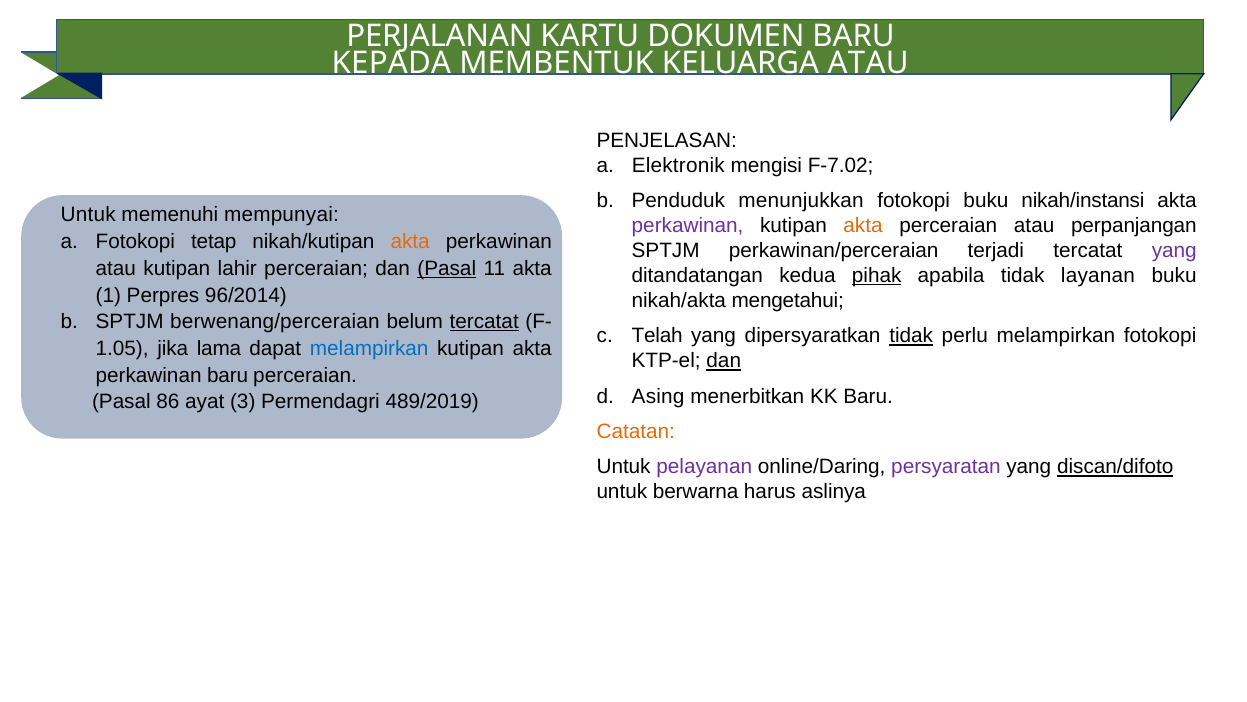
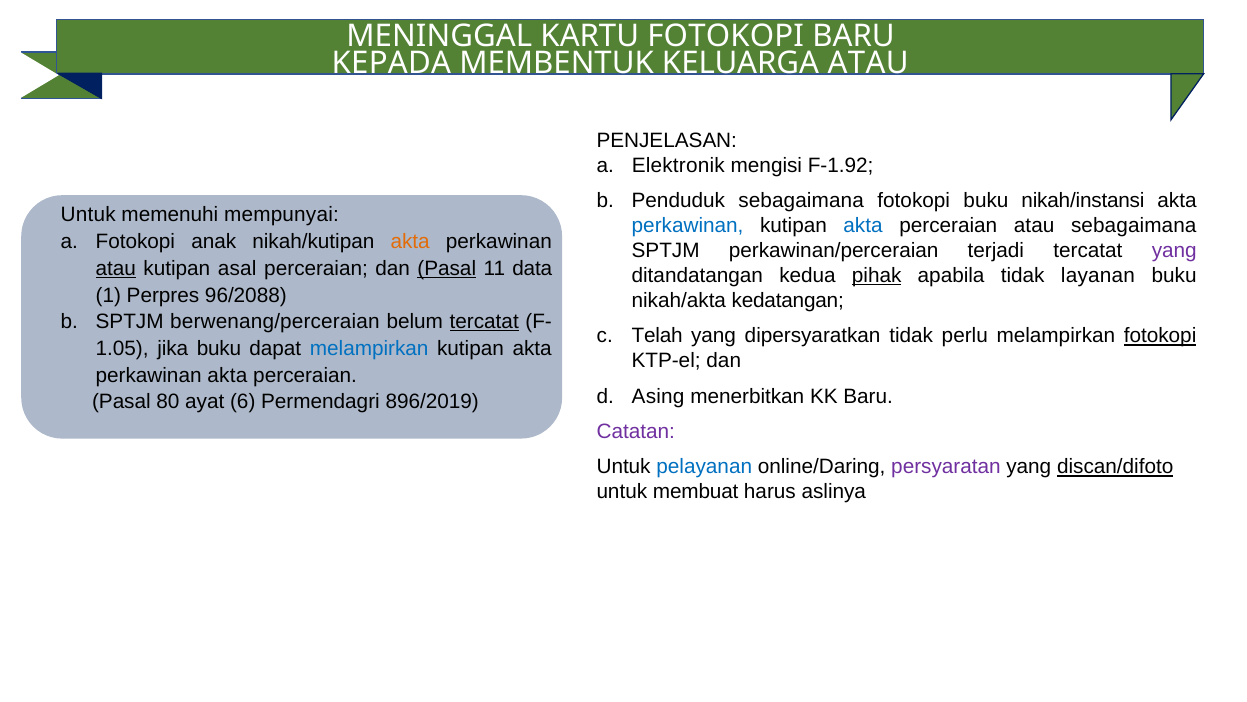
PERJALANAN: PERJALANAN -> MENINGGAL (439, 37)
KARTU DOKUMEN: DOKUMEN -> FOTOKOPI (726, 37)
F-7.02: F-7.02 -> F-1.92 (841, 165)
Penduduk menunjukkan: menunjukkan -> sebagaimana (801, 201)
perkawinan colour: purple -> blue (688, 226)
akta colour: orange -> blue (863, 226)
atau perpanjangan: perpanjangan -> sebagaimana (1134, 226)
tetap: tetap -> anak (214, 242)
atau underline: none -> present (116, 268)
lahir: lahir -> asal (237, 268)
11 akta: akta -> data (532, 268)
96/2014: 96/2014 -> 96/2088 (246, 295)
mengetahui: mengetahui -> kedatangan (788, 300)
tidak underline: present -> none (911, 336)
fotokopi underline: none -> present (1160, 336)
jika lama: lama -> buku (219, 348)
dan underline: present -> none (724, 361)
perkawinan baru: baru -> akta (227, 375)
86: 86 -> 80 (168, 402)
3: 3 -> 6 (243, 402)
489/2019: 489/2019 -> 896/2019 (432, 402)
Catatan colour: orange -> purple (636, 431)
pelayanan colour: purple -> blue (704, 467)
berwarna: berwarna -> membuat (696, 492)
